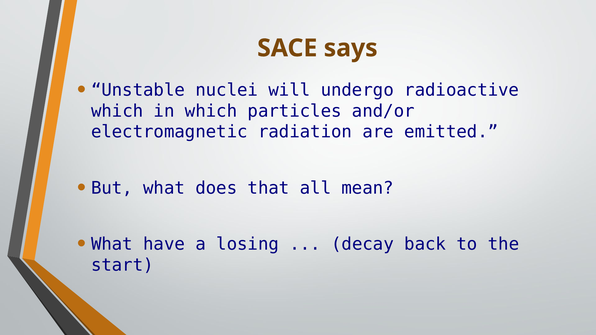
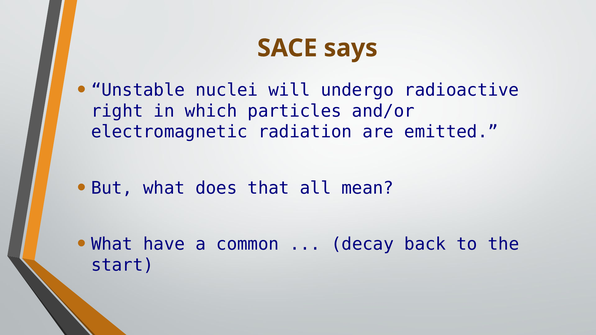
which: which -> right (117, 111)
losing: losing -> common (248, 244)
